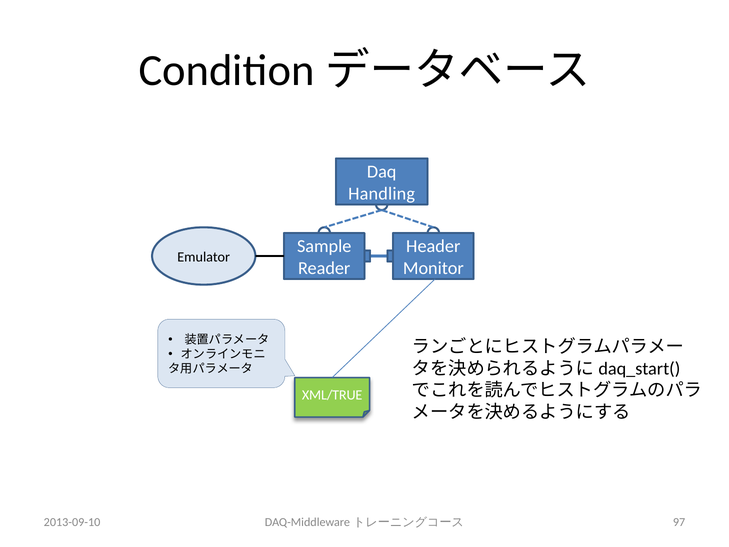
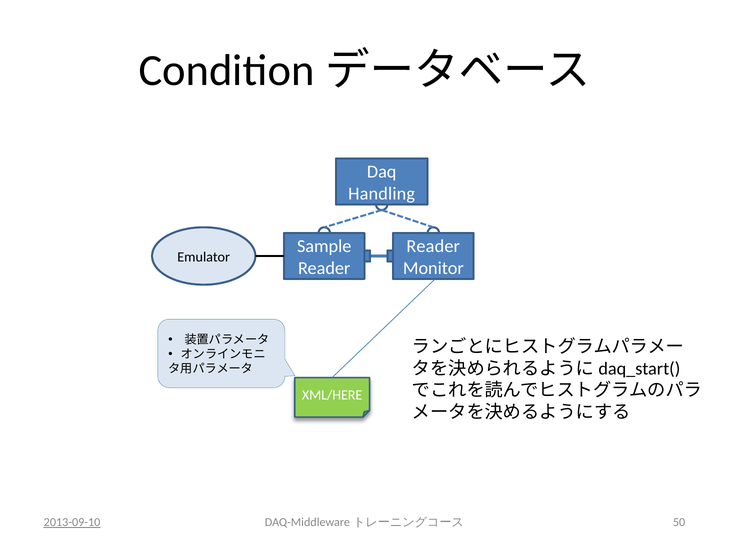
Header: Header -> Reader (433, 246)
XML/TRUE: XML/TRUE -> XML/HERE (332, 395)
2013-09-10 underline: none -> present (72, 522)
97: 97 -> 50 (679, 522)
